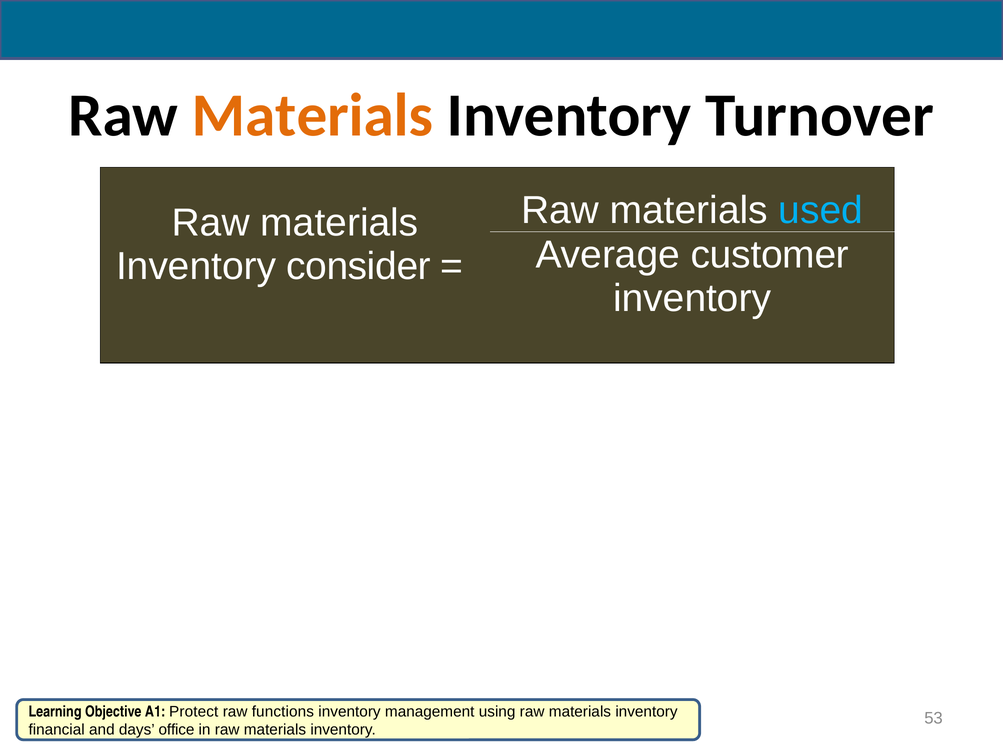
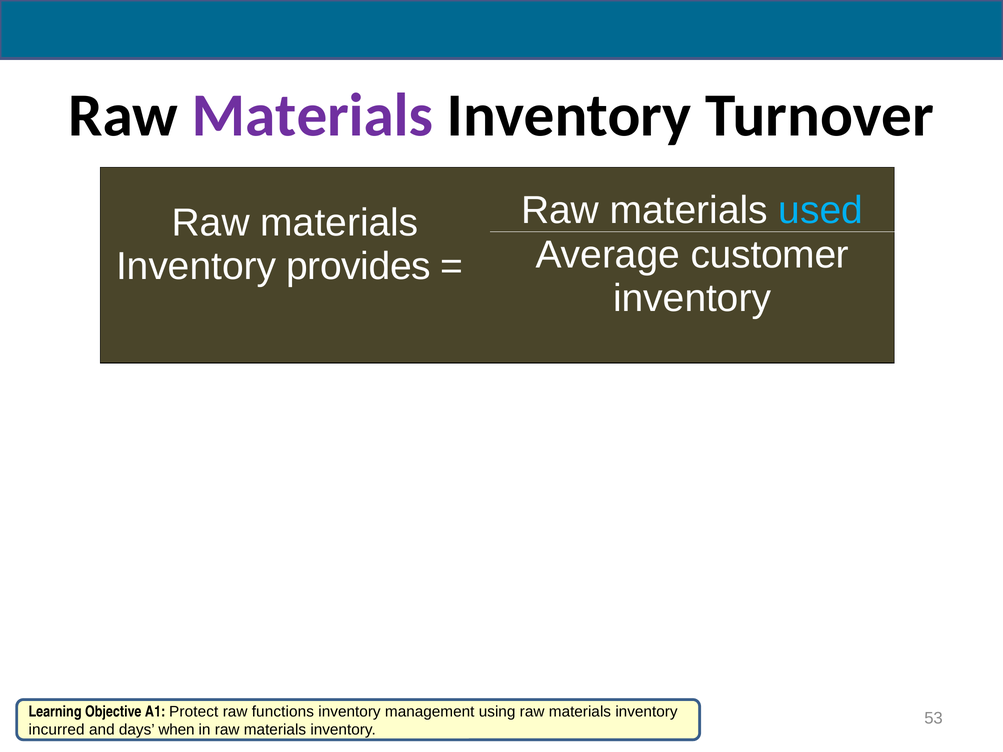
Materials colour: orange -> purple (313, 115)
consider: consider -> provides (359, 266)
financial: financial -> incurred (57, 730)
office: office -> when (176, 730)
